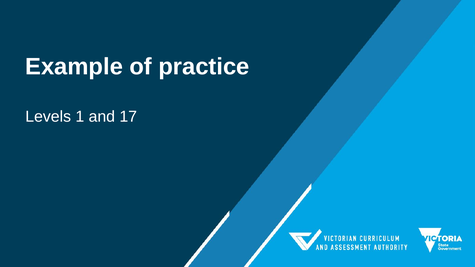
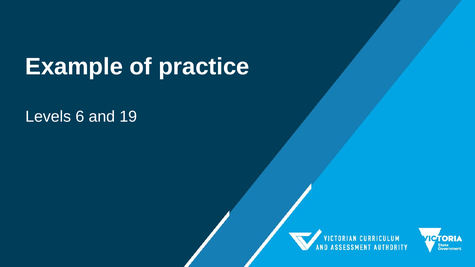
1: 1 -> 6 (80, 117)
17: 17 -> 19 (128, 117)
